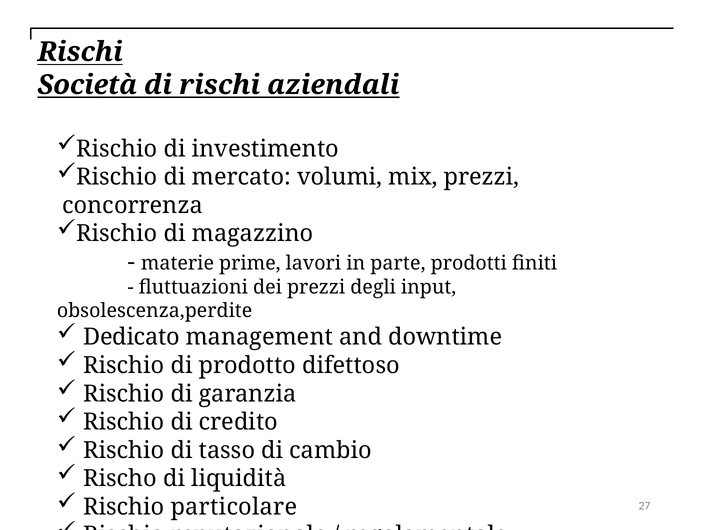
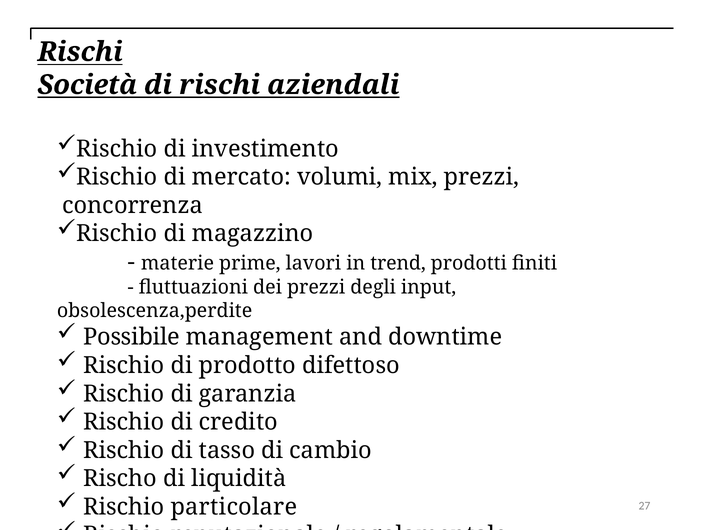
parte: parte -> trend (398, 263)
Dedicato: Dedicato -> Possibile (132, 337)
